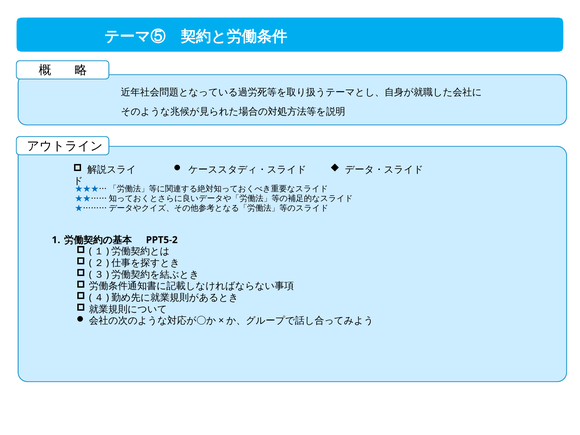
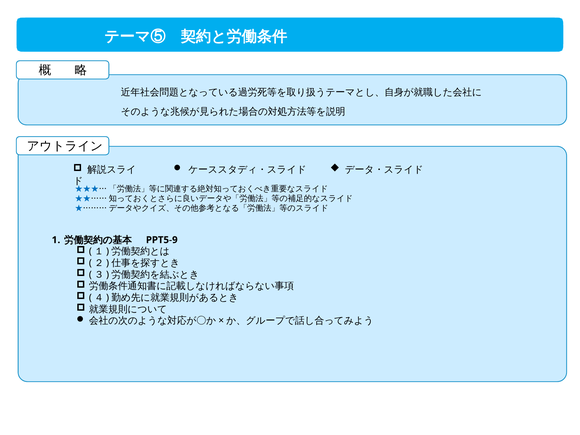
PPT5-2: PPT5-2 -> PPT5-9 (162, 240)
